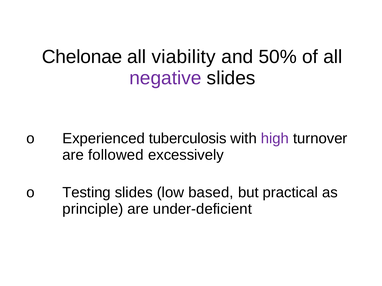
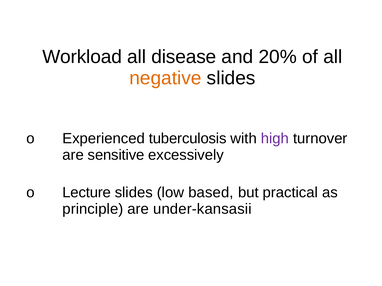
Chelonae: Chelonae -> Workload (82, 57)
viability: viability -> disease (184, 57)
50%: 50% -> 20% (278, 57)
negative colour: purple -> orange (165, 78)
followed: followed -> sensitive (116, 155)
Testing: Testing -> Lecture (87, 193)
under-deficient: under-deficient -> under-kansasii (202, 209)
